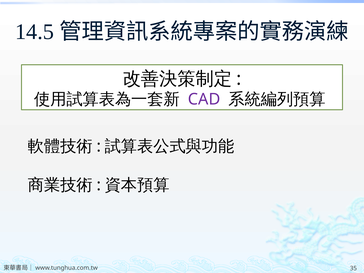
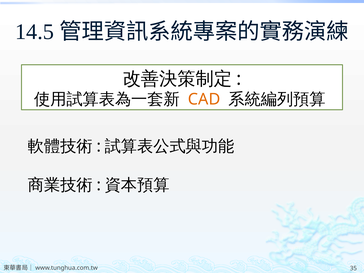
CAD colour: purple -> orange (204, 99)
